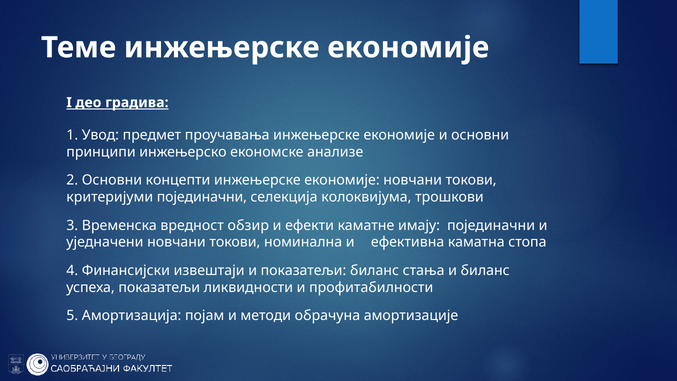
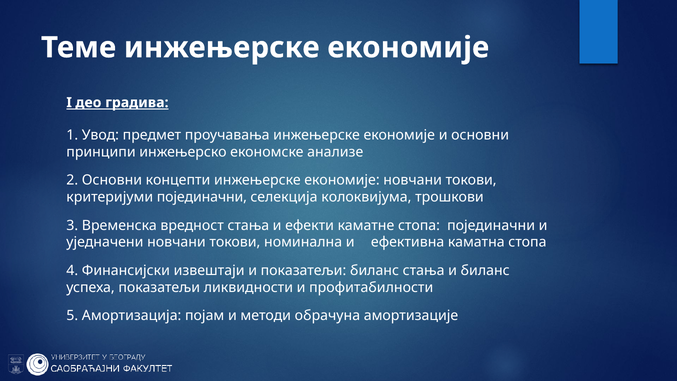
вредност обзир: обзир -> стања (248, 225)
каматне имају: имају -> стопа (419, 225)
